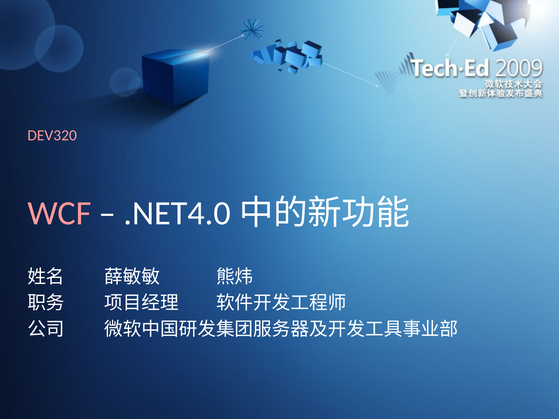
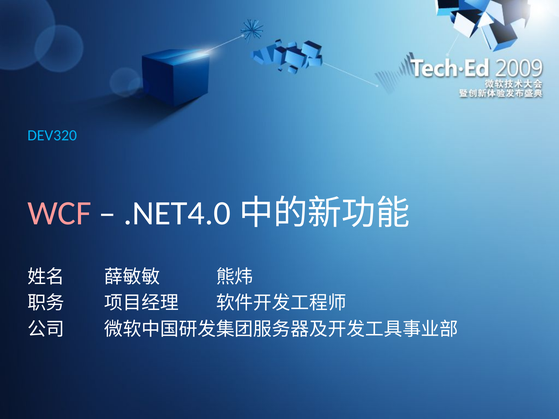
DEV320 colour: pink -> light blue (52, 135)
